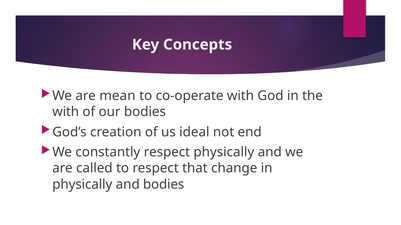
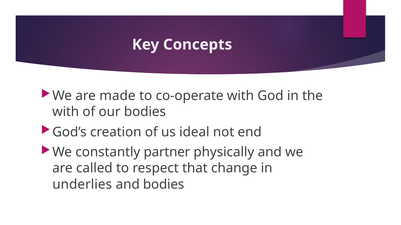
mean: mean -> made (117, 96)
constantly respect: respect -> partner (167, 153)
physically: physically -> underlies (82, 185)
